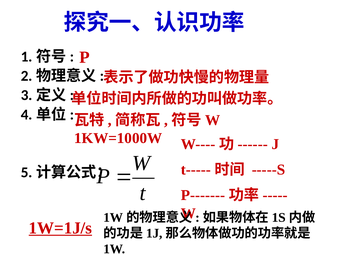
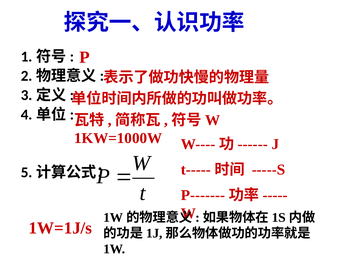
1W=1J/s underline: present -> none (60, 228)
